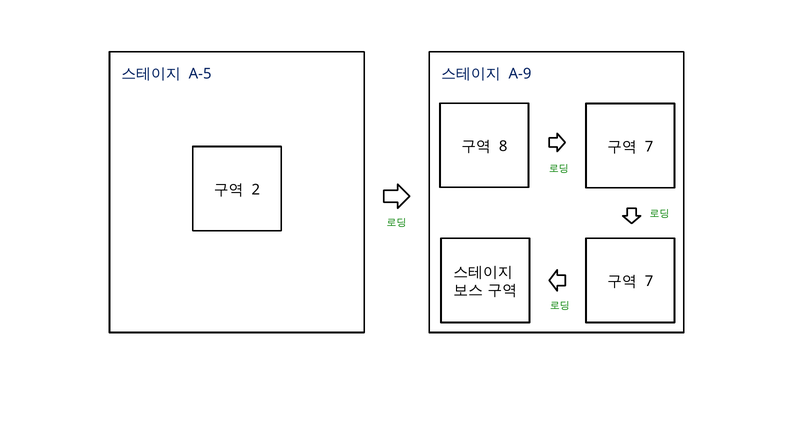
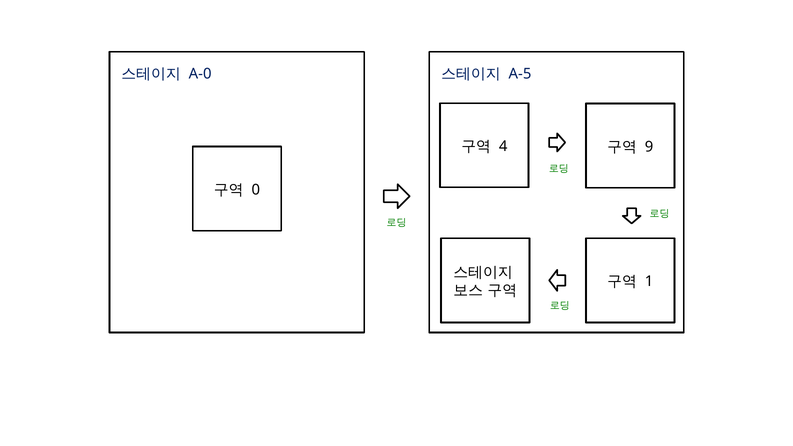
A-5: A-5 -> A-0 (200, 74)
A-9: A-9 -> A-5 (520, 74)
8: 8 -> 4 (503, 146)
7: 7 -> 9 (649, 147)
2: 2 -> 0 (256, 190)
7: 7 -> 1 (649, 281)
